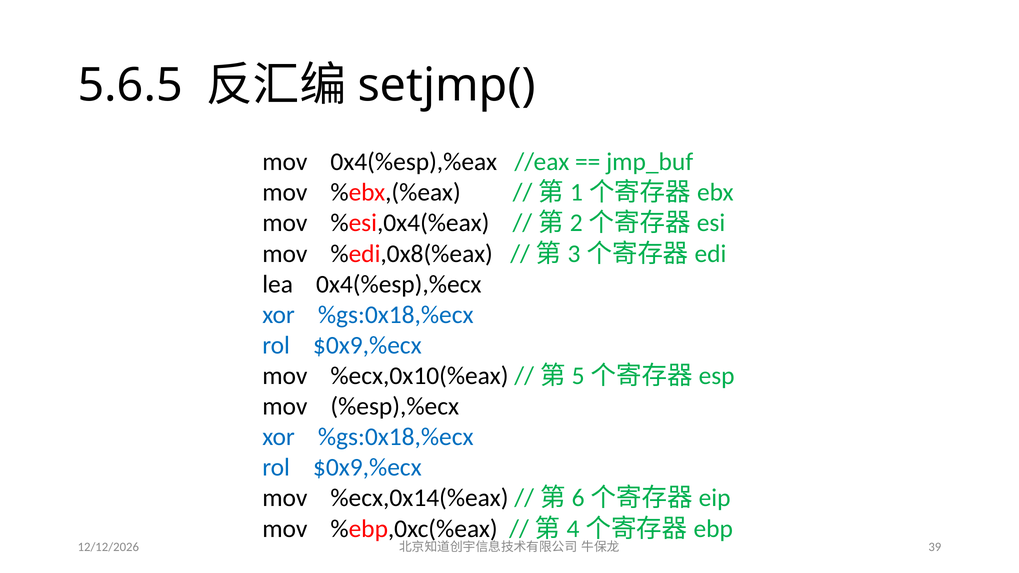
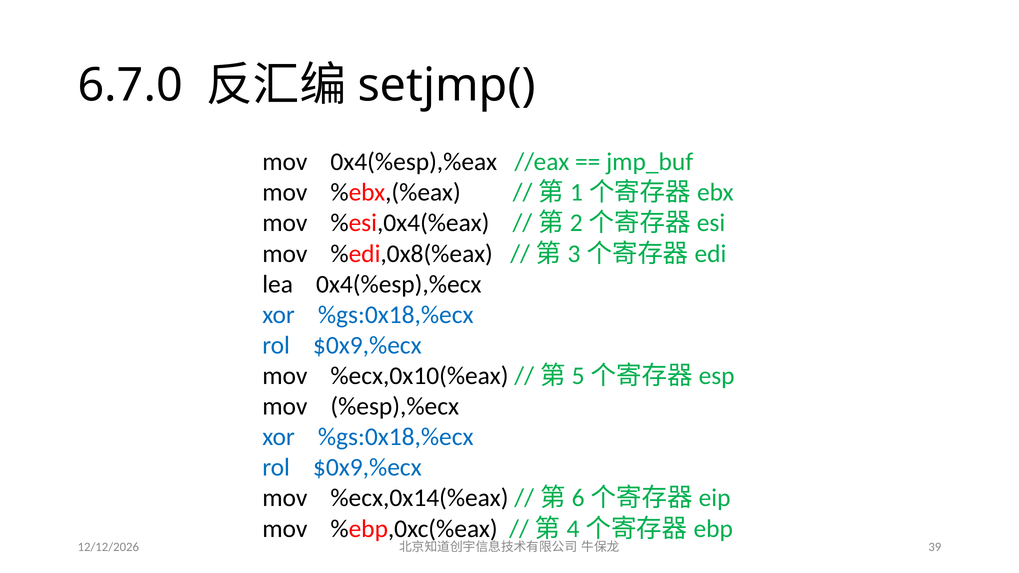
5.6.5: 5.6.5 -> 6.7.0 (130, 86)
